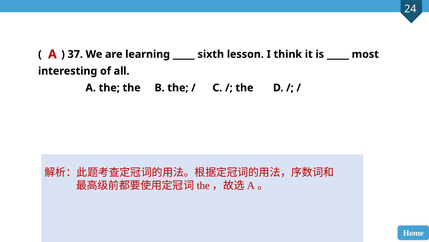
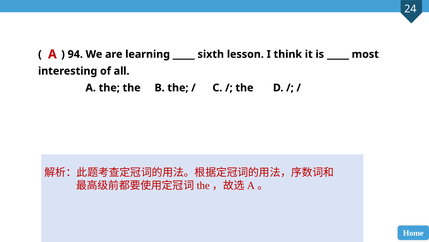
37: 37 -> 94 (75, 54)
